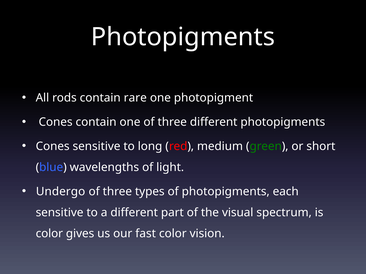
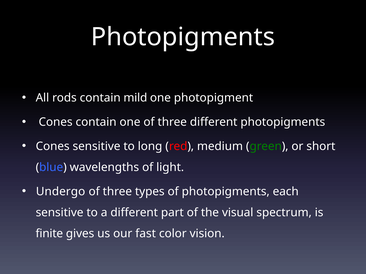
rare: rare -> mild (135, 98)
color: color -> finite (49, 234)
